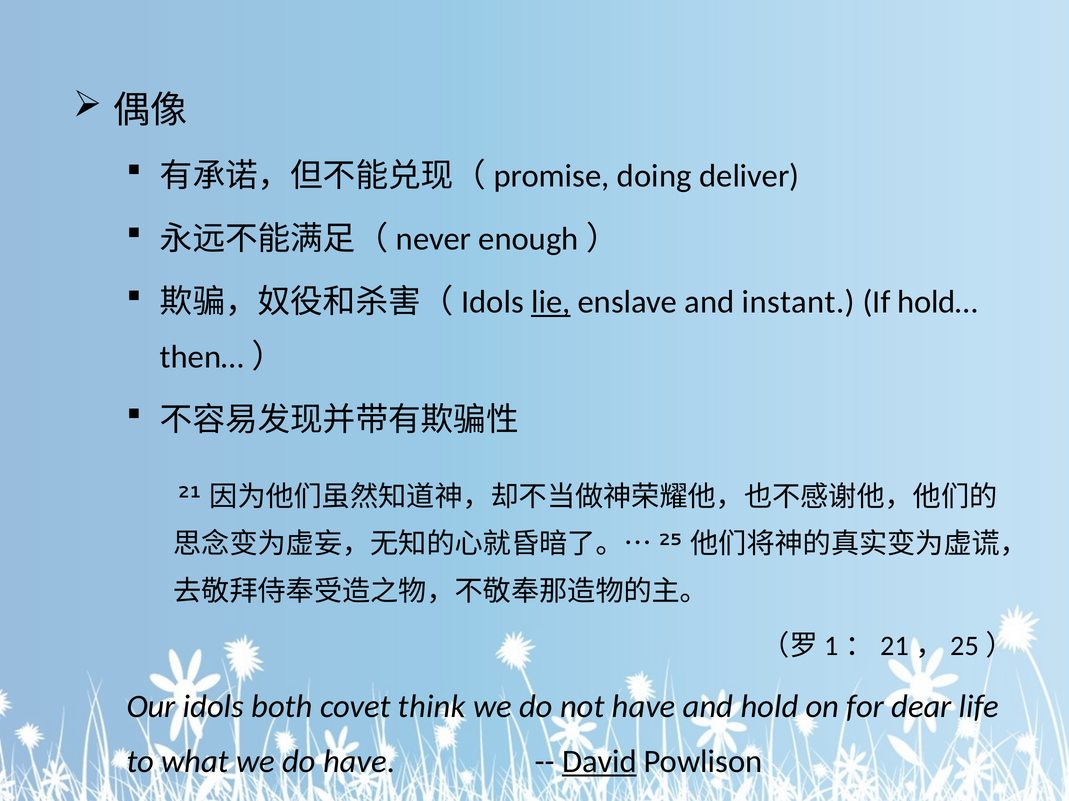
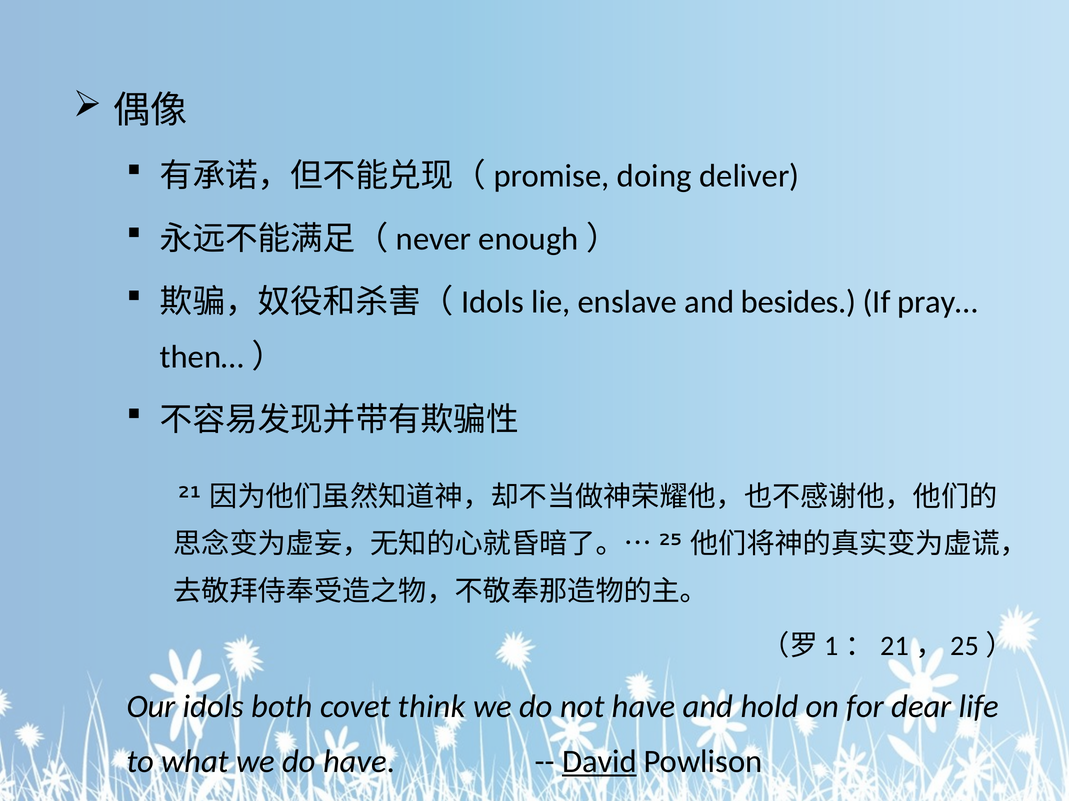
lie underline: present -> none (551, 302)
instant: instant -> besides (799, 302)
hold…: hold… -> pray… (938, 302)
